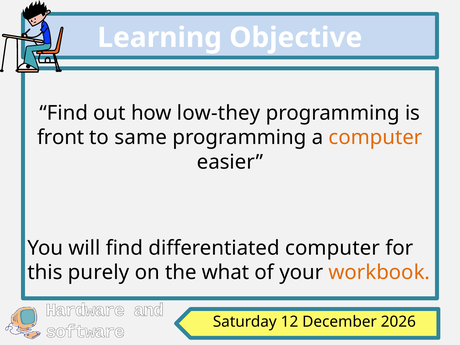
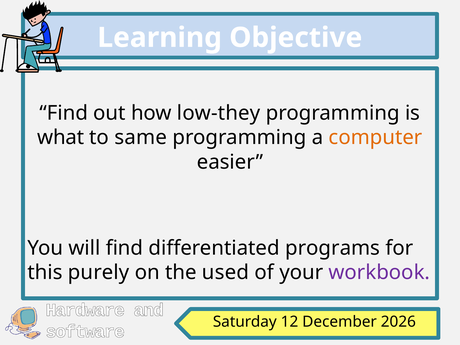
front: front -> what (61, 138)
differentiated computer: computer -> programs (333, 248)
what: what -> used (226, 273)
workbook colour: orange -> purple (379, 273)
